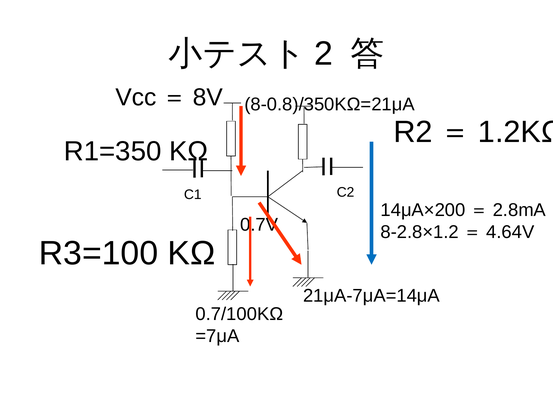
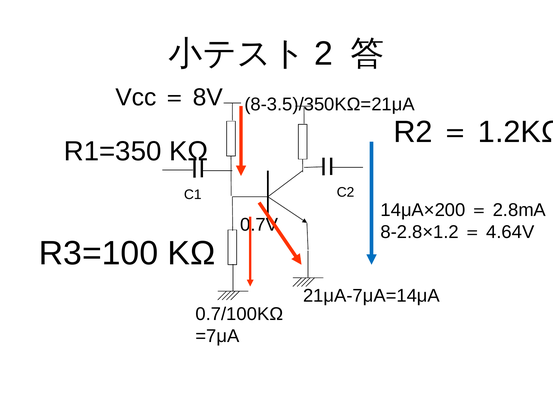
8-0.8)/350KΩ=21μA: 8-0.8)/350KΩ=21μA -> 8-3.5)/350KΩ=21μA (330, 104)
